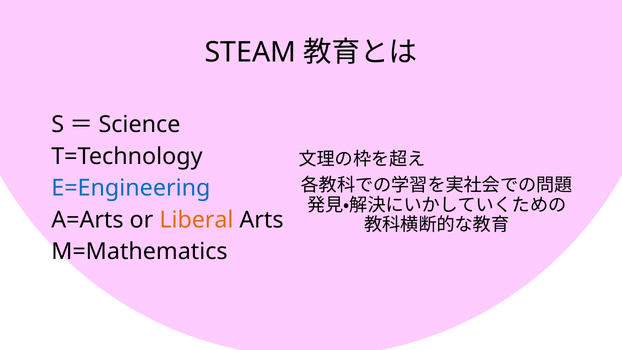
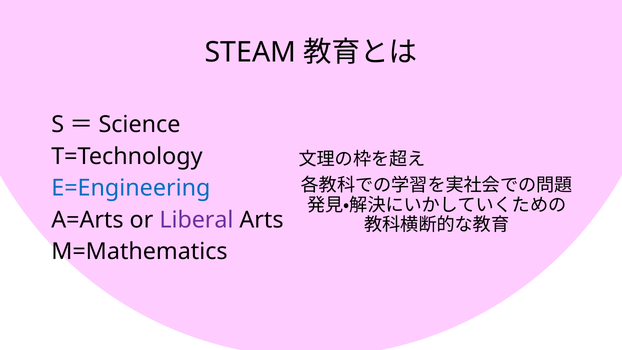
Liberal colour: orange -> purple (196, 220)
